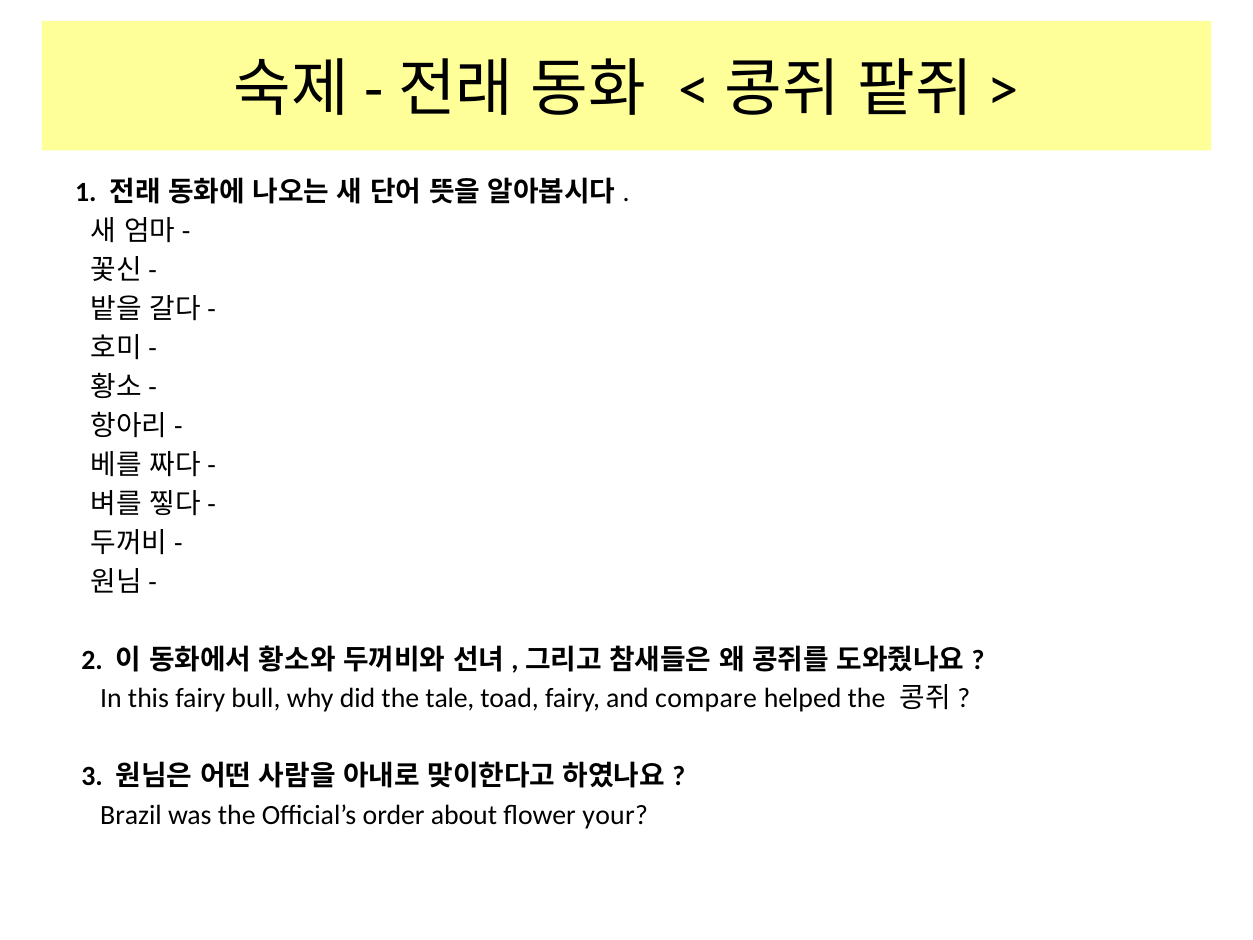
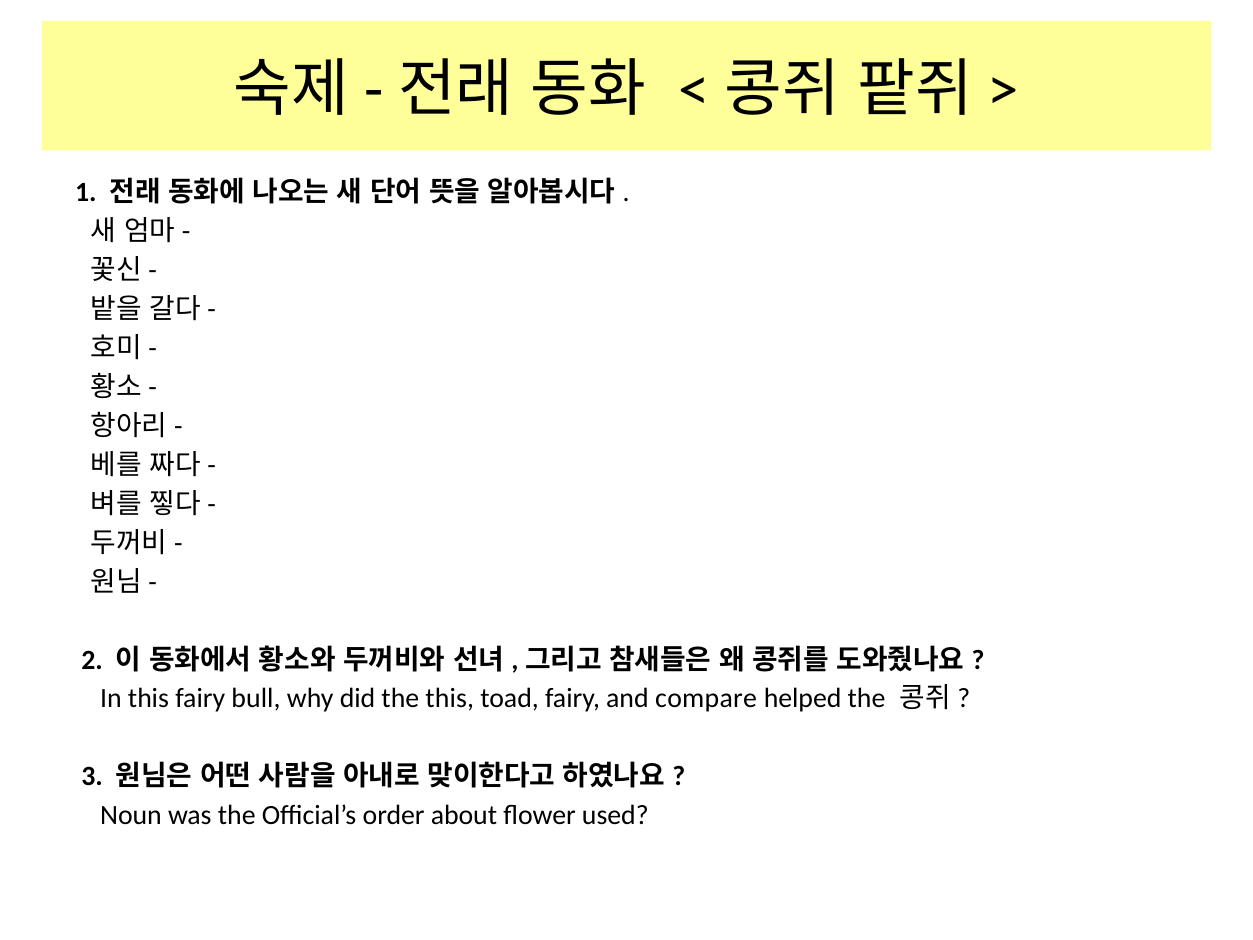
the tale: tale -> this (450, 699)
Brazil: Brazil -> Noun (131, 816)
your: your -> used (615, 816)
